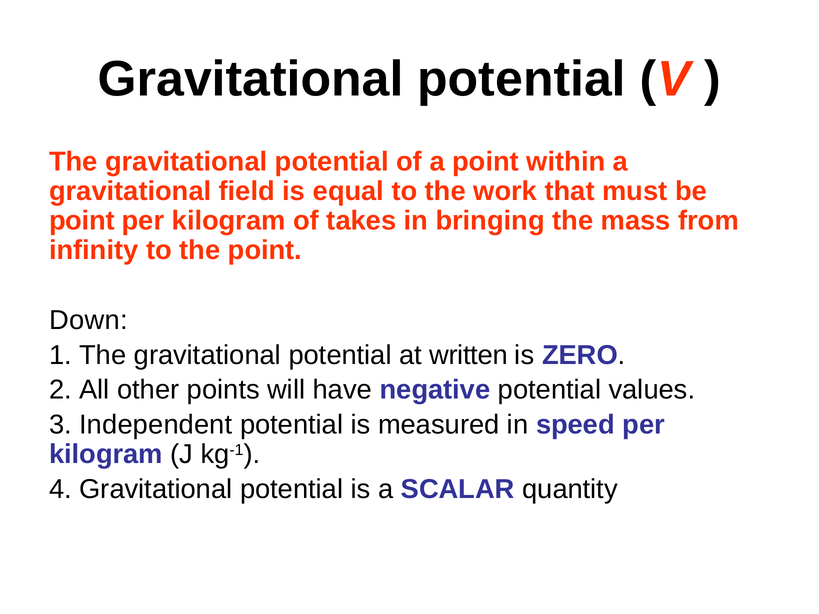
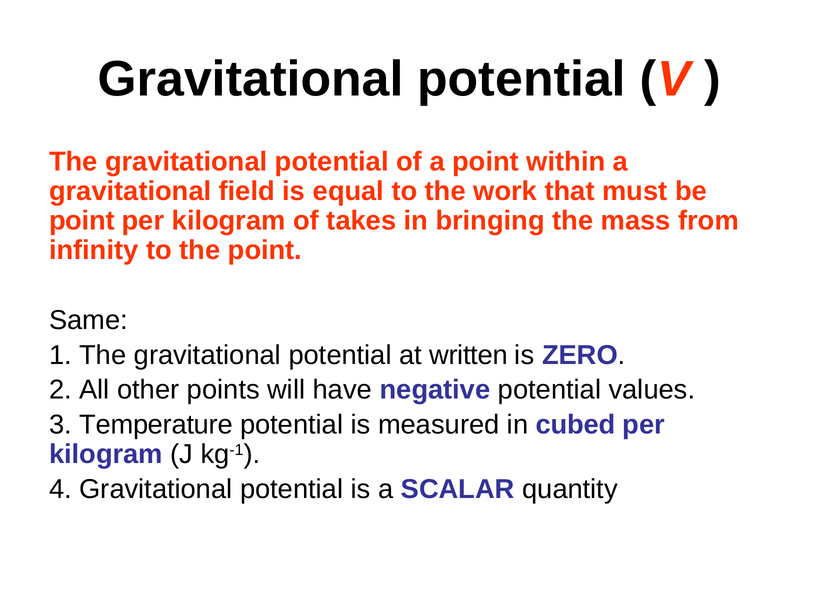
Down: Down -> Same (89, 320)
Independent: Independent -> Temperature (156, 425)
speed: speed -> cubed (576, 425)
